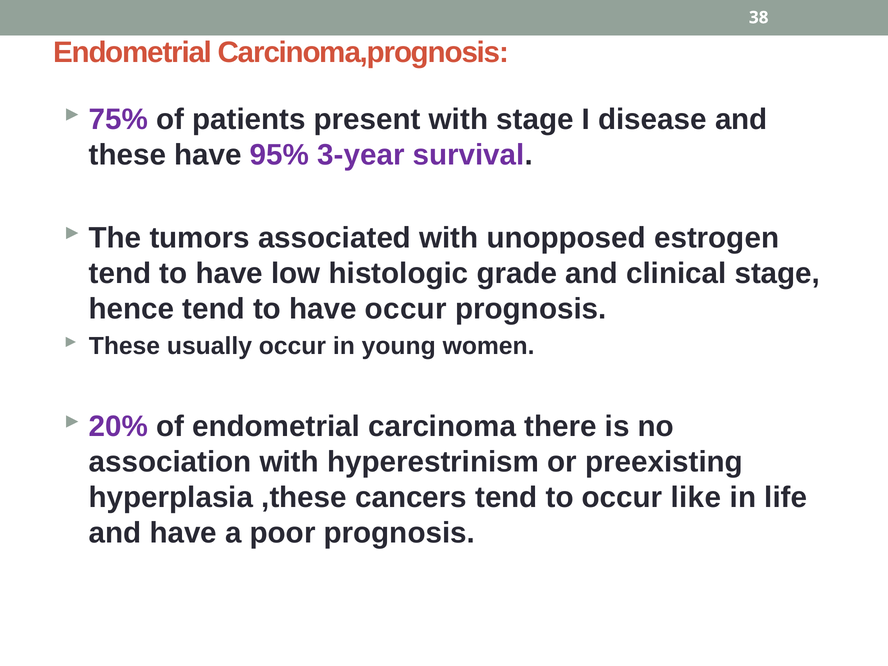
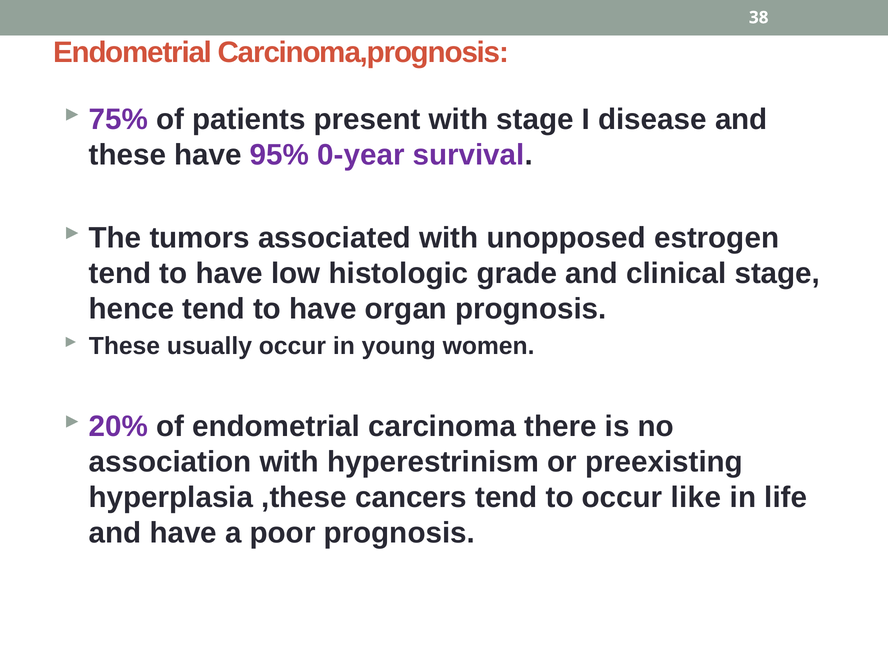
3-year: 3-year -> 0-year (361, 155)
have occur: occur -> organ (406, 309)
